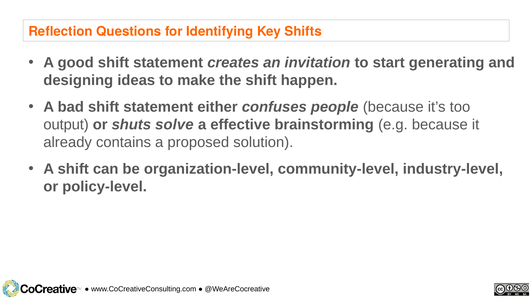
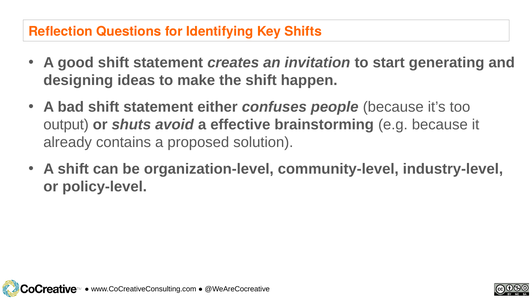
solve: solve -> avoid (174, 125)
